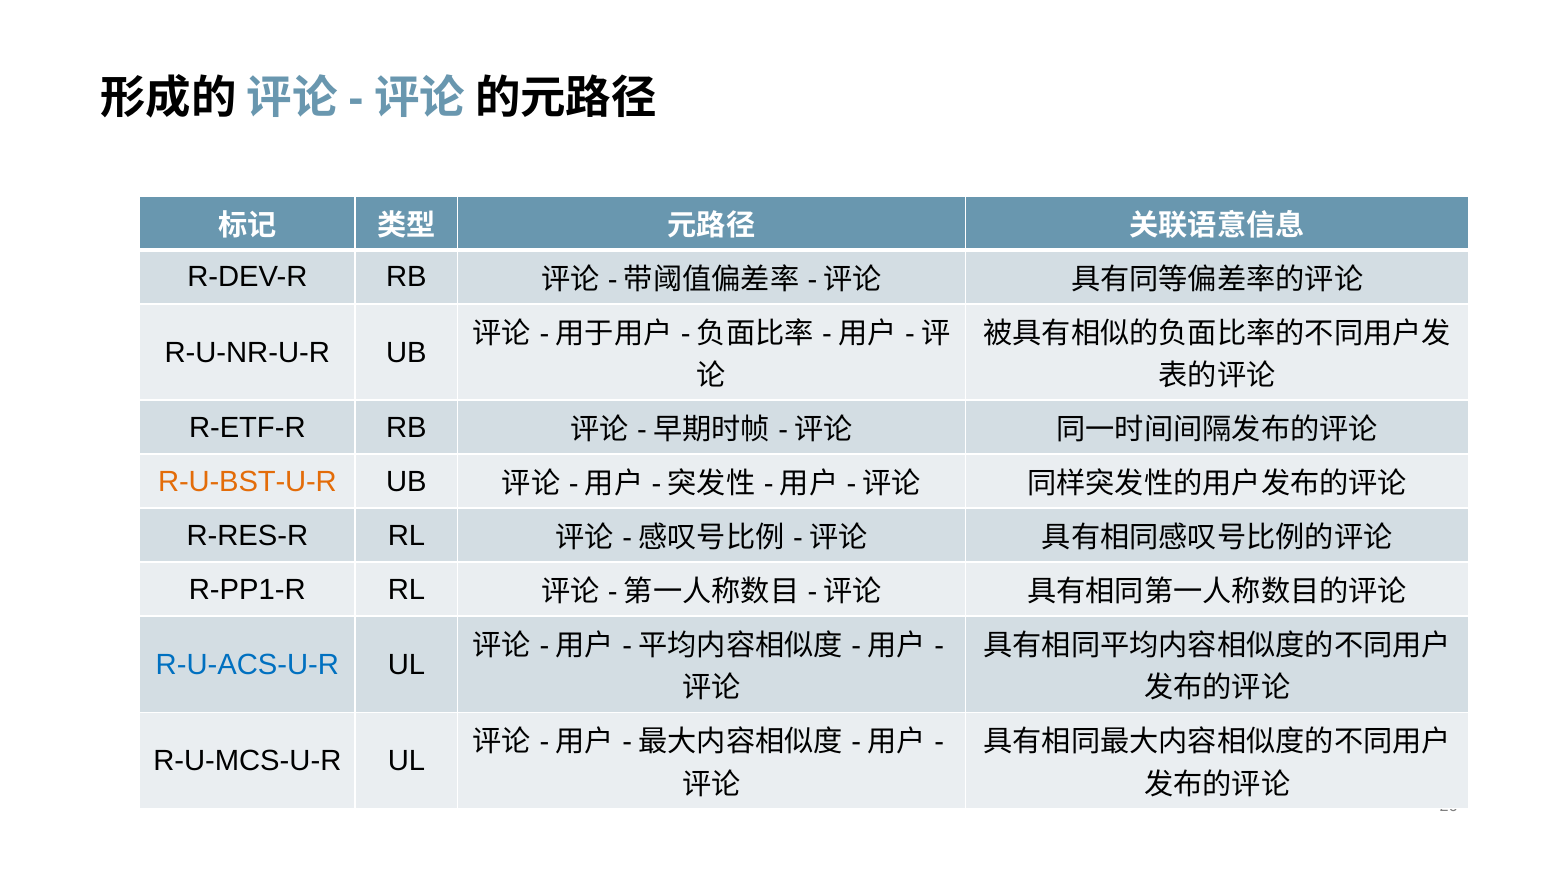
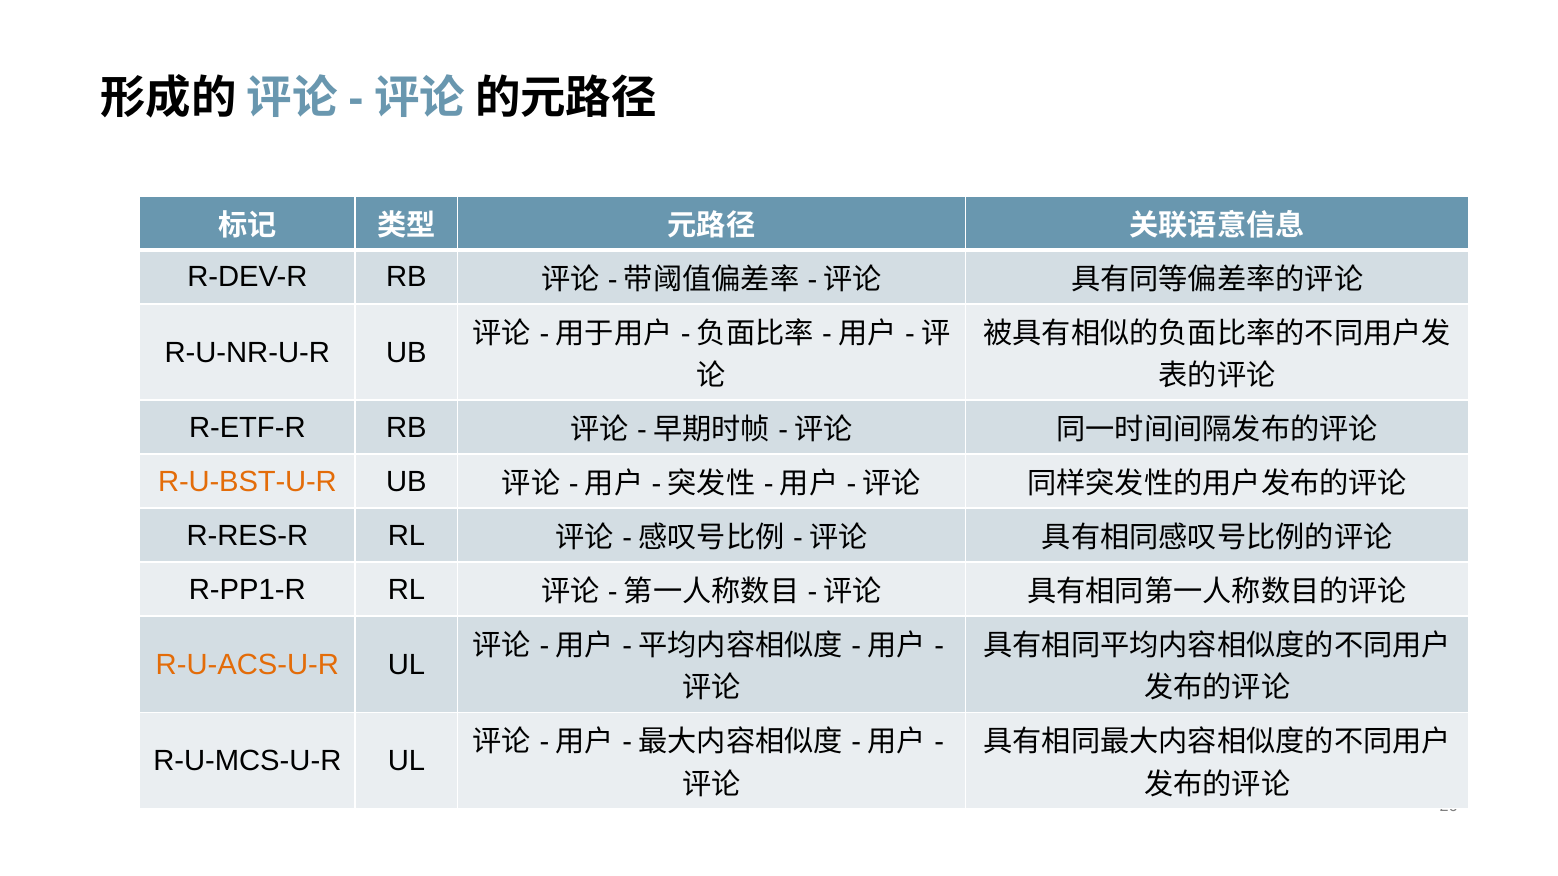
R-U-ACS-U-R colour: blue -> orange (247, 665)
